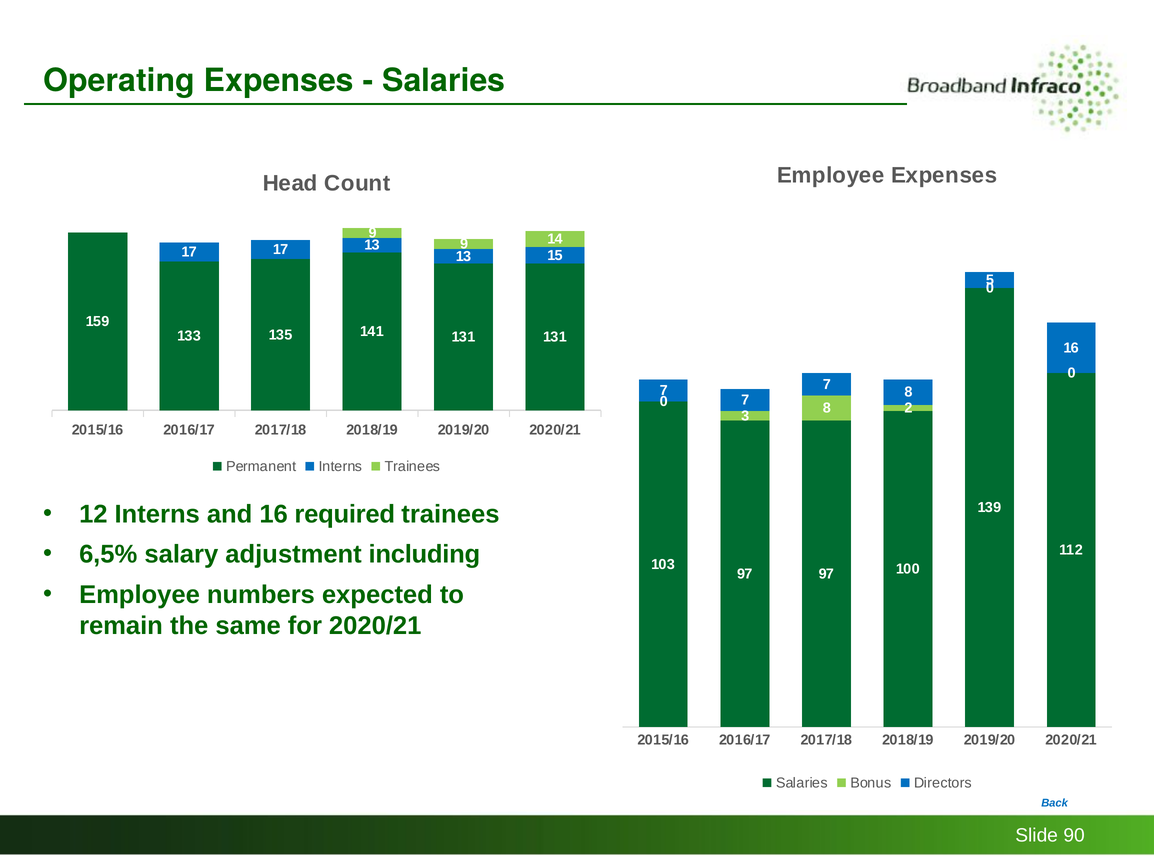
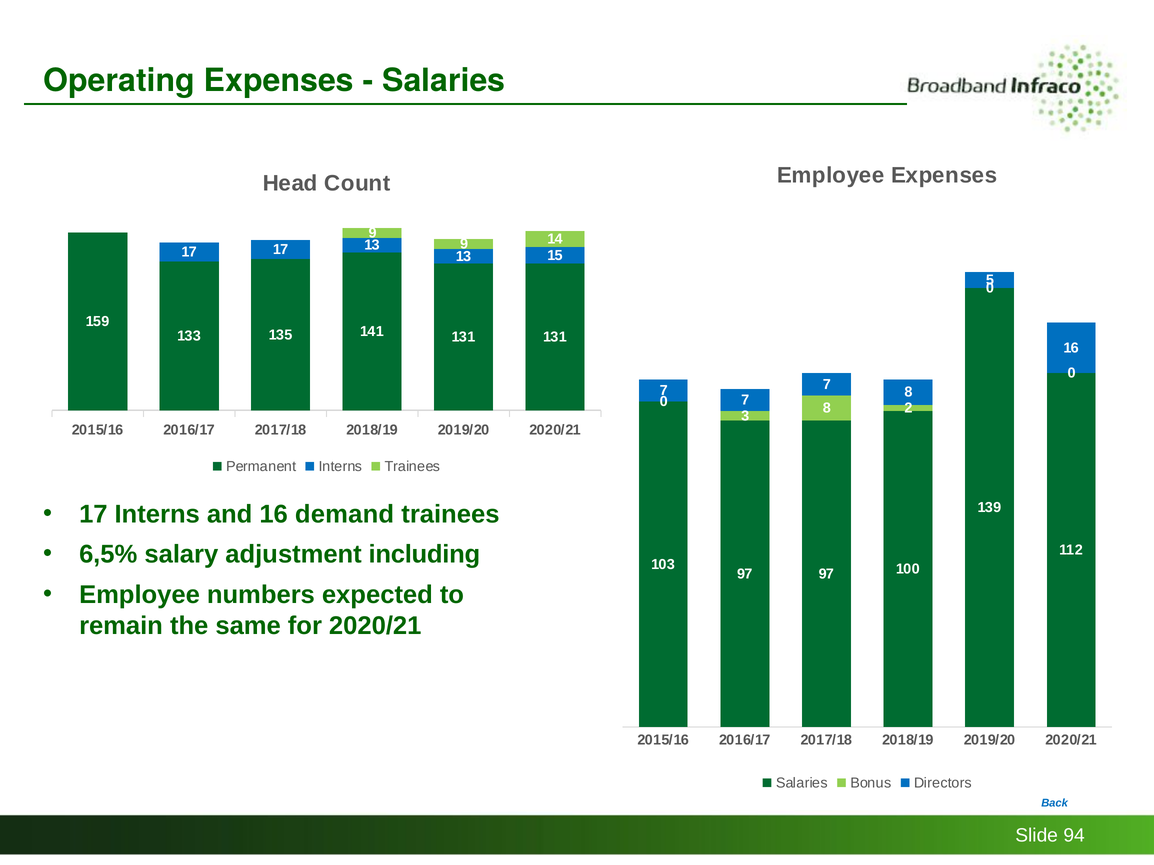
12: 12 -> 17 (93, 514)
required: required -> demand (345, 514)
90: 90 -> 94 (1074, 836)
